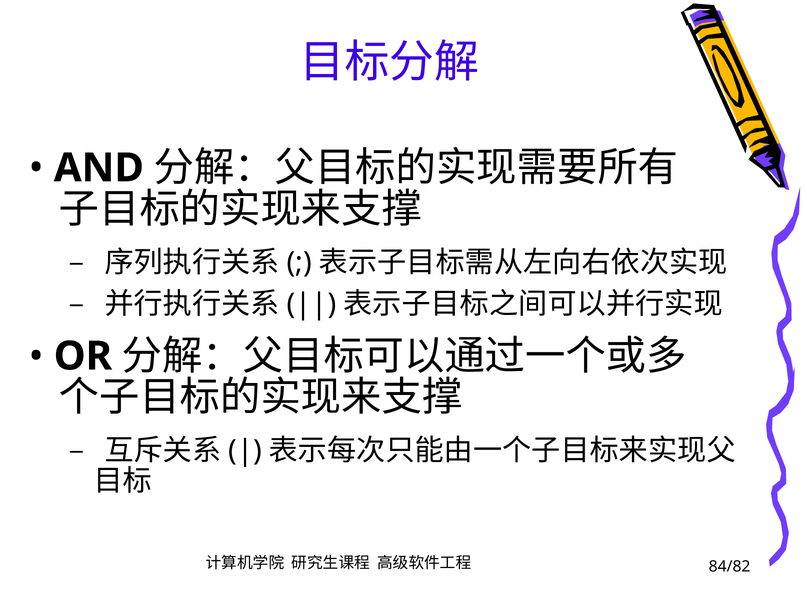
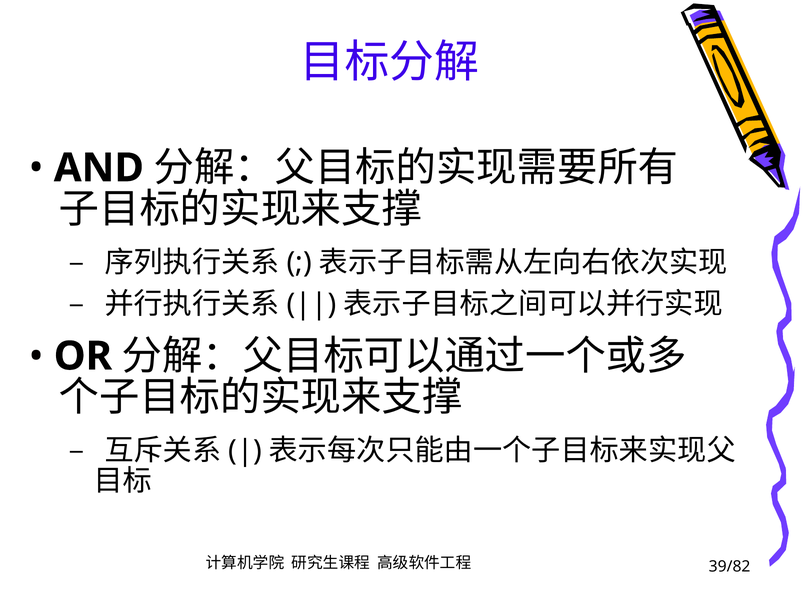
84/82: 84/82 -> 39/82 (730, 567)
